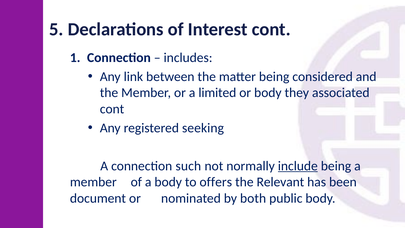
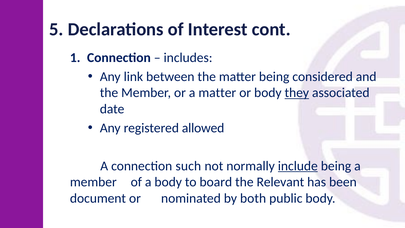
a limited: limited -> matter (217, 93)
they underline: none -> present (297, 93)
cont: cont -> date (112, 109)
seeking: seeking -> allowed (203, 128)
offers: offers -> board (216, 182)
